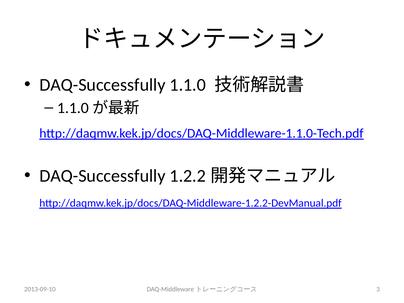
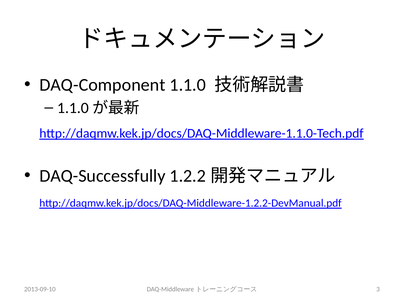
DAQ-Successfully: DAQ-Successfully -> DAQ-Component (102, 85)
